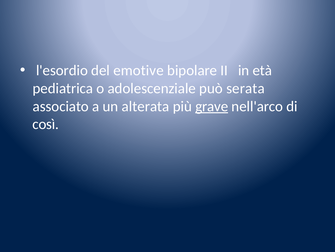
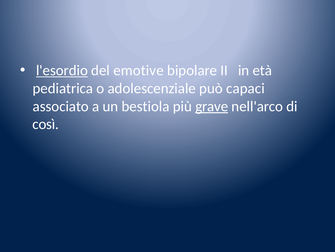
l'esordio underline: none -> present (62, 70)
serata: serata -> capaci (245, 88)
alterata: alterata -> bestiola (146, 106)
